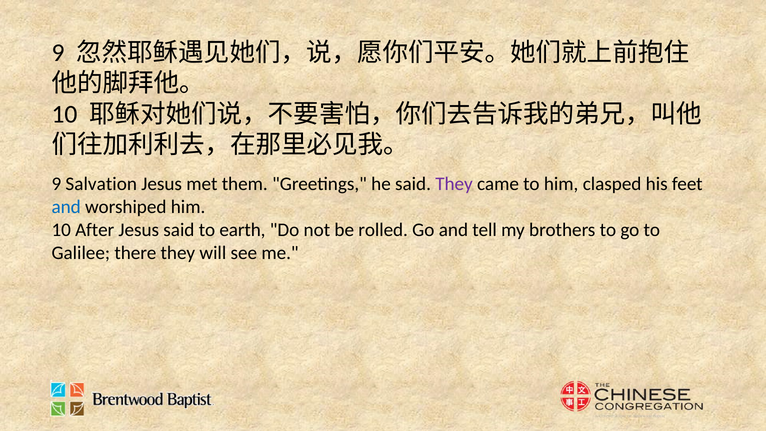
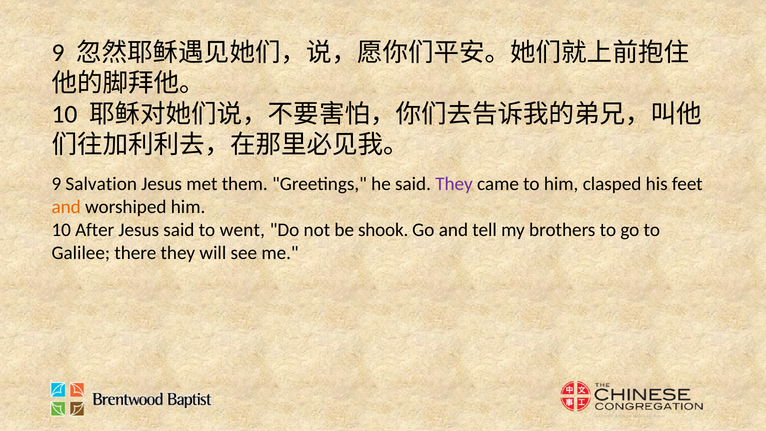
and colour: blue -> orange (66, 207)
earth: earth -> went (242, 230)
rolled: rolled -> shook (383, 230)
